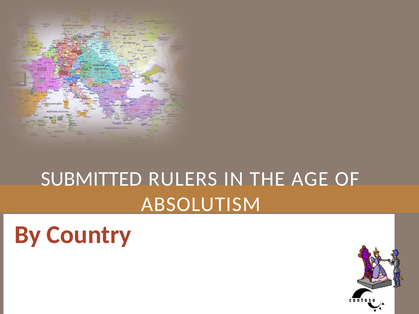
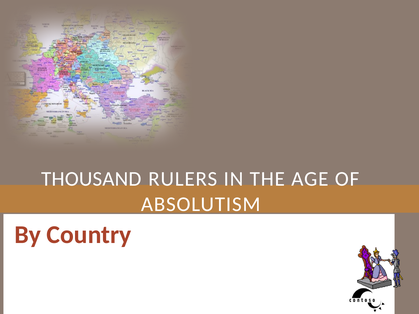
SUBMITTED: SUBMITTED -> THOUSAND (91, 179)
